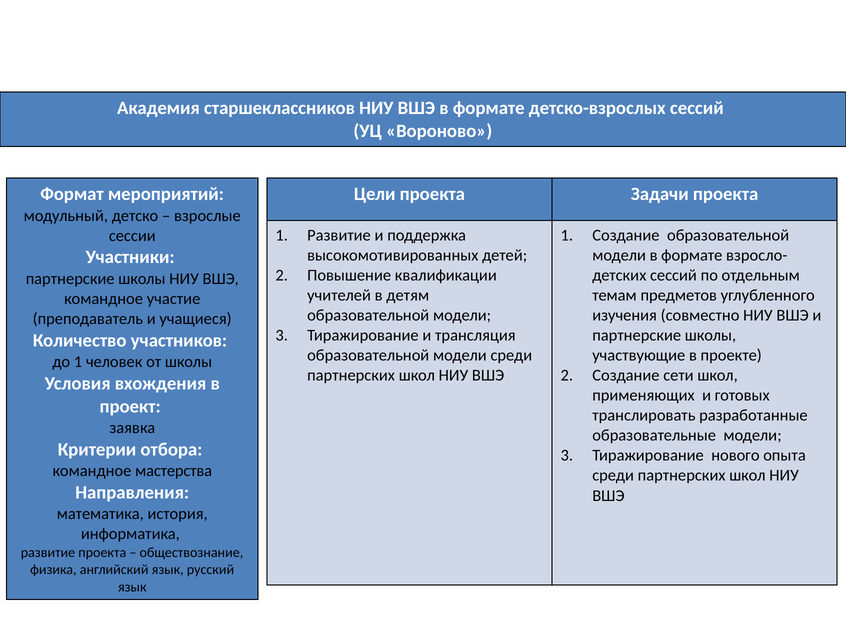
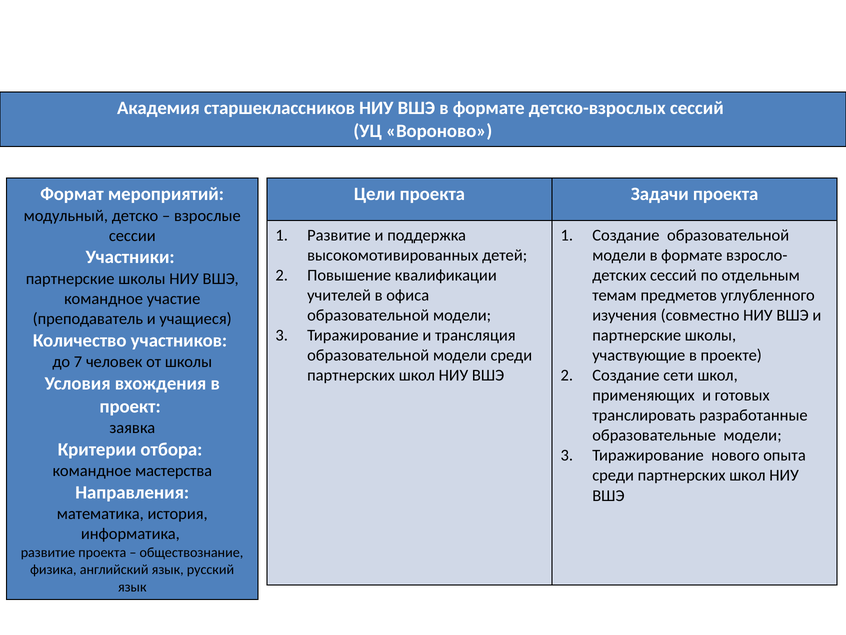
детям: детям -> офиса (408, 295)
до 1: 1 -> 7 (78, 362)
